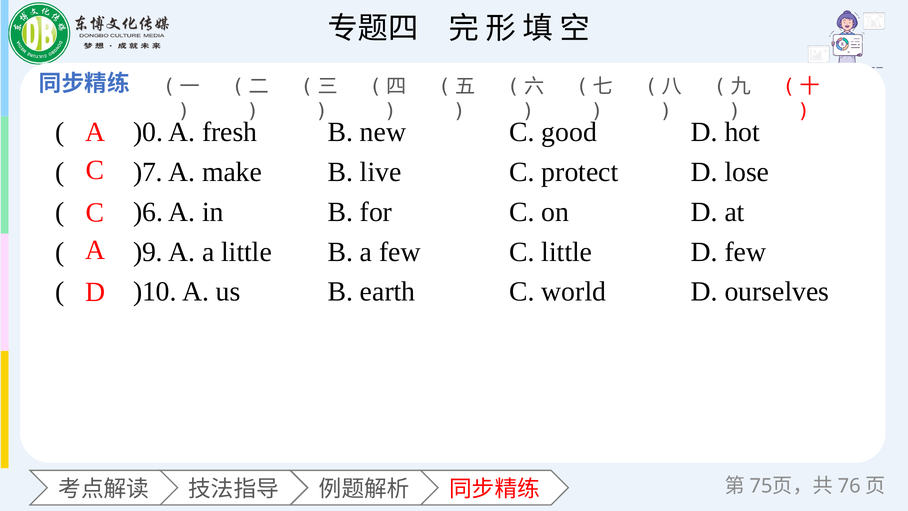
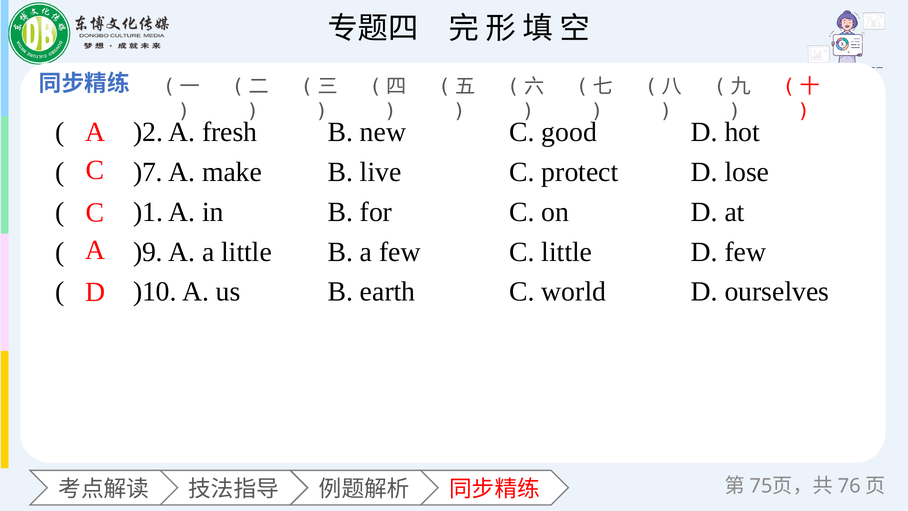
)0: )0 -> )2 (148, 132)
)6: )6 -> )1 (148, 212)
